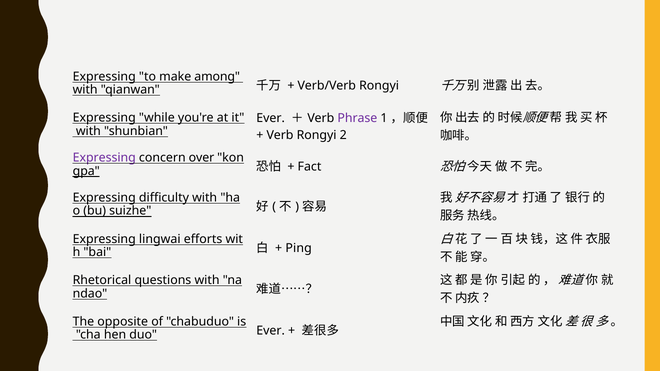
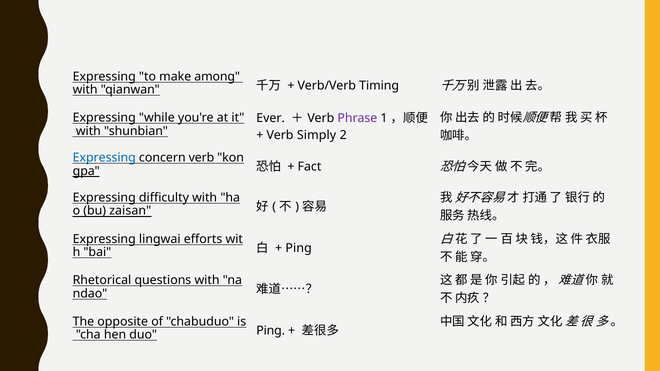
Verb/Verb Rongyi: Rongyi -> Timing (379, 86)
Verb Rongyi: Rongyi -> Simply (317, 135)
Expressing colour: purple -> blue (104, 158)
concern over: over -> verb (201, 158)
suizhe: suizhe -> zaisan (130, 211)
duo Ever: Ever -> Ping (271, 331)
